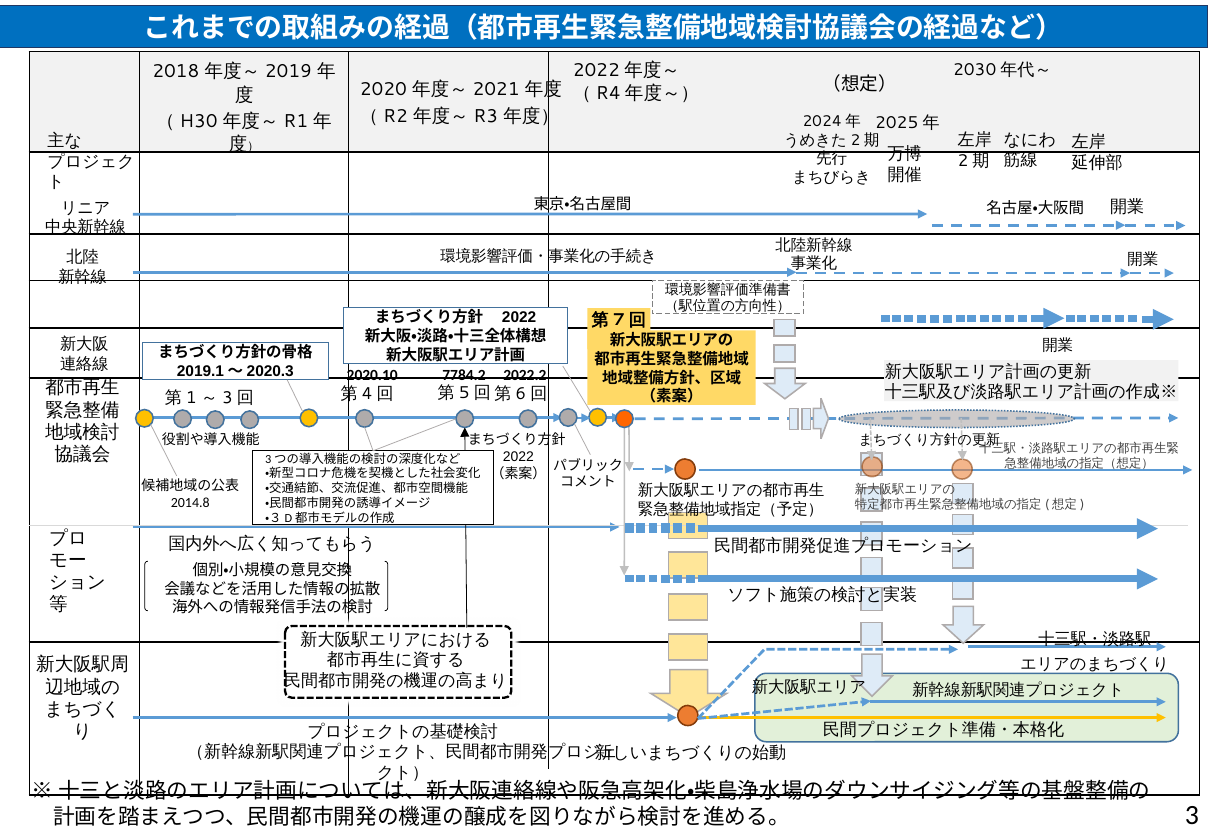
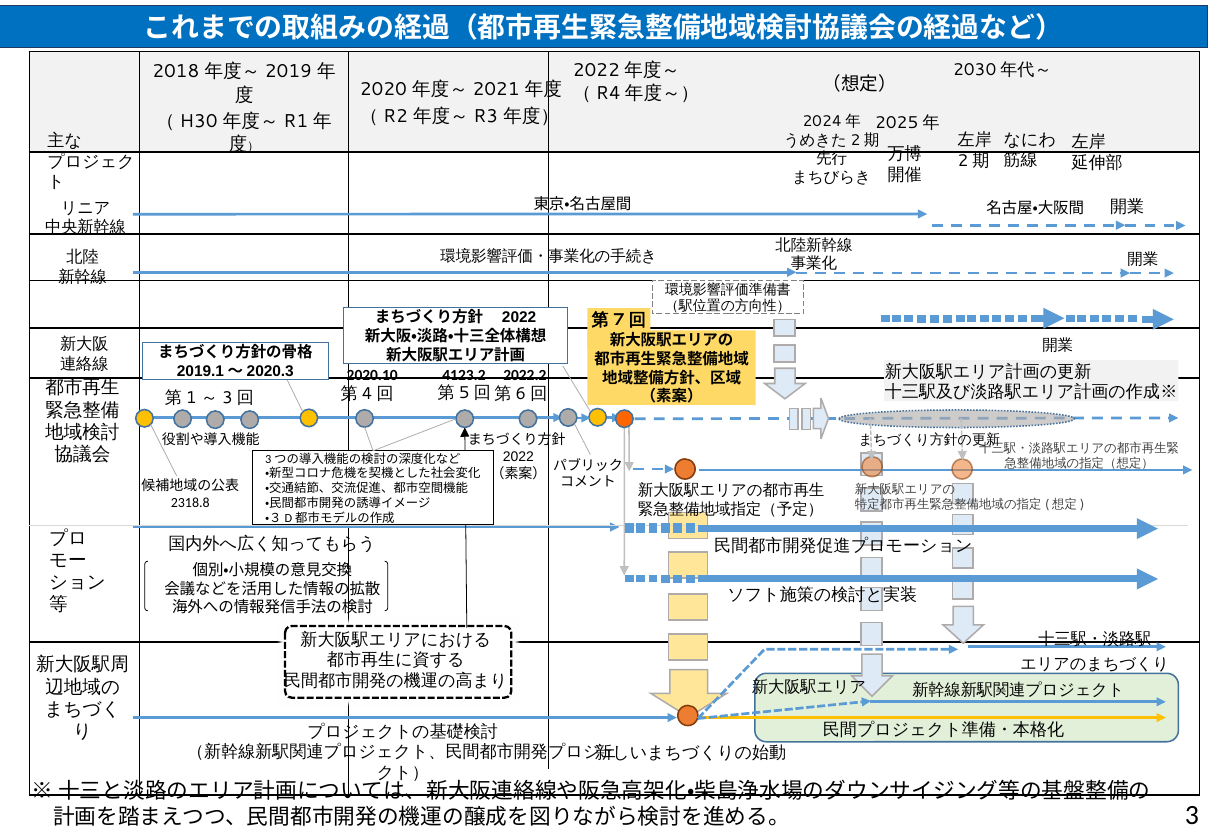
7784.2: 7784.2 -> 4123.2 (464, 376)
2014.8: 2014.8 -> 2318.8 (190, 503)
